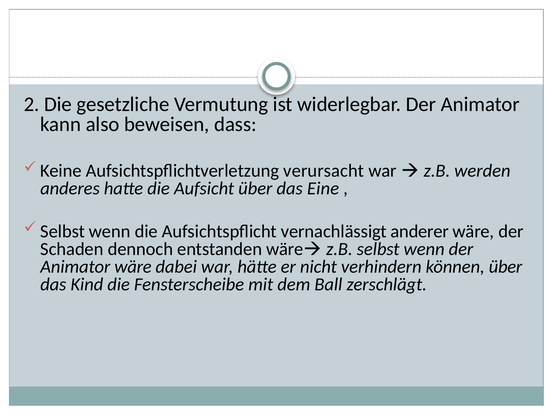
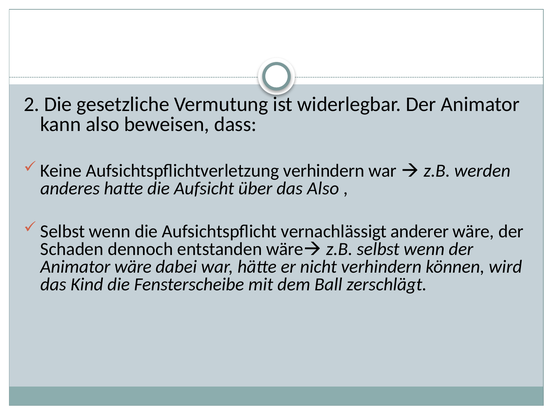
Aufsichtspflichtverletzung verursacht: verursacht -> verhindern (324, 171)
das Eine: Eine -> Also (323, 188)
können über: über -> wird (505, 267)
